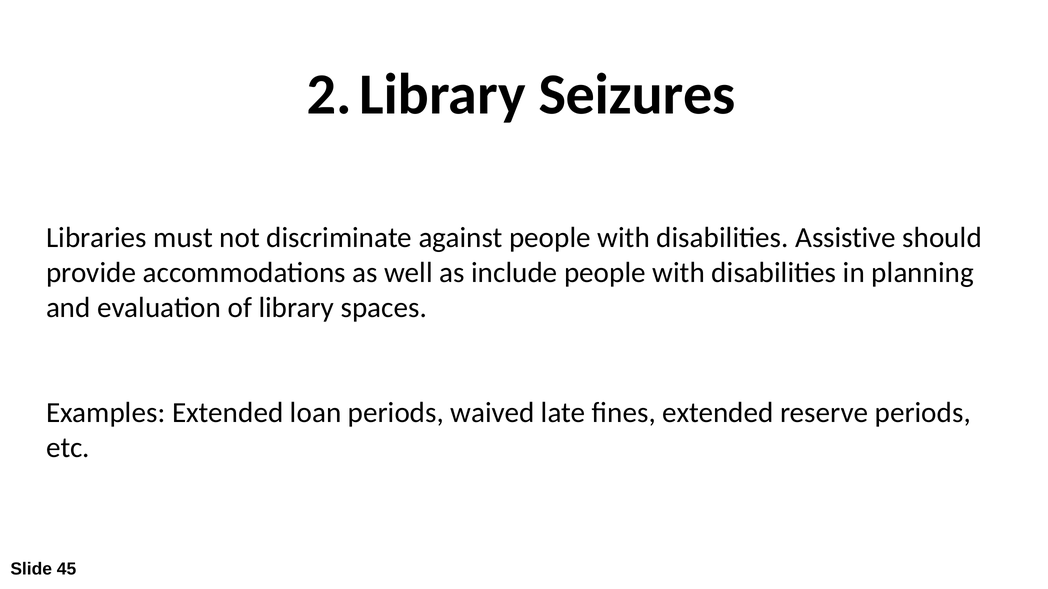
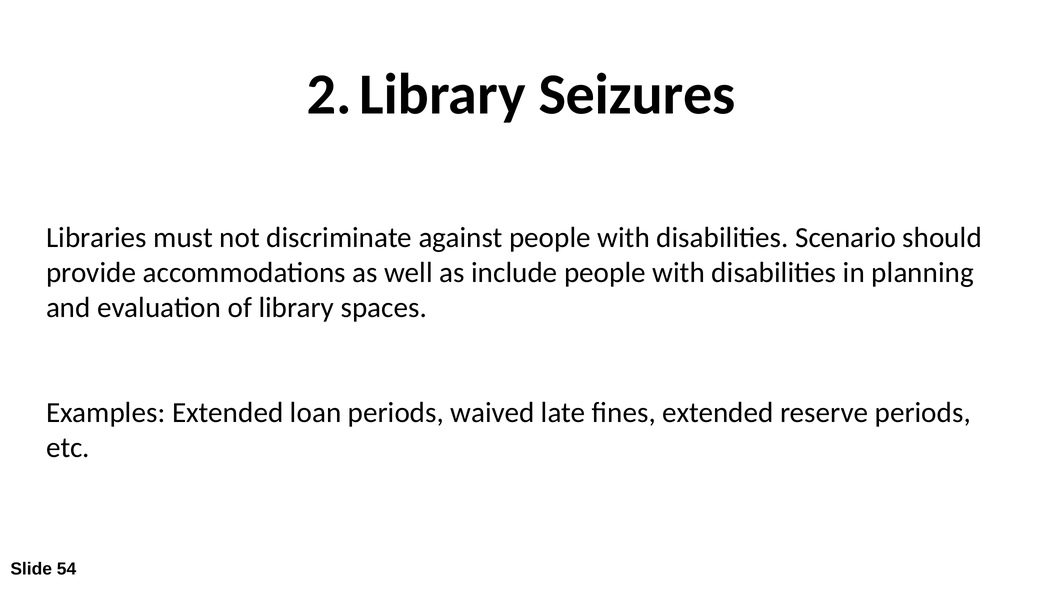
Assistive: Assistive -> Scenario (846, 238)
45: 45 -> 54 (67, 569)
